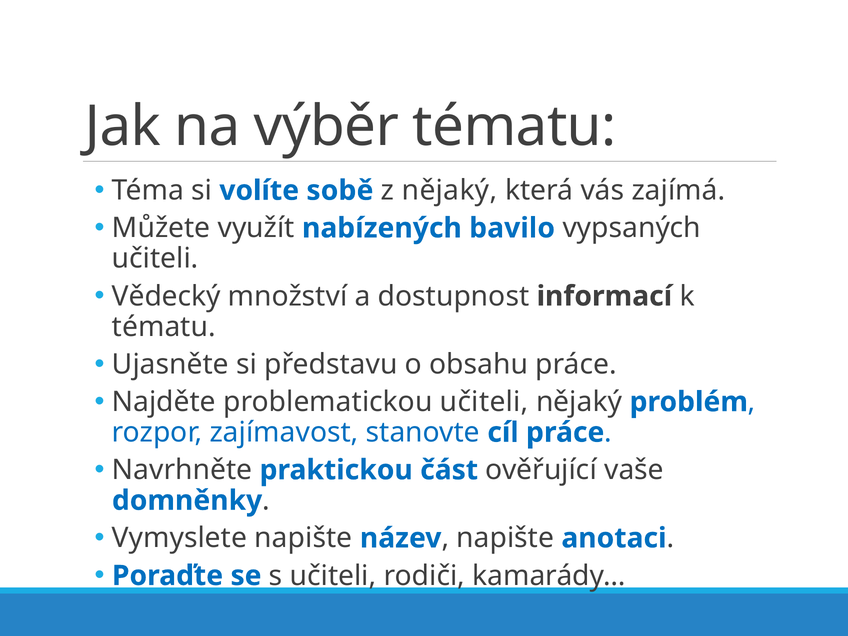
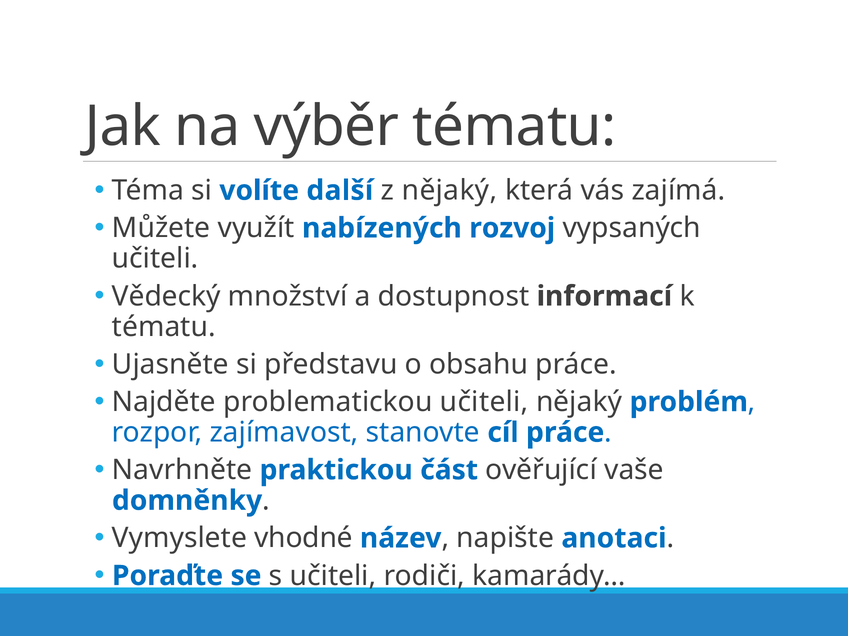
sobě: sobě -> další (340, 191)
bavilo: bavilo -> rozvoj (512, 228)
Vymyslete napište: napište -> vhodné (304, 538)
